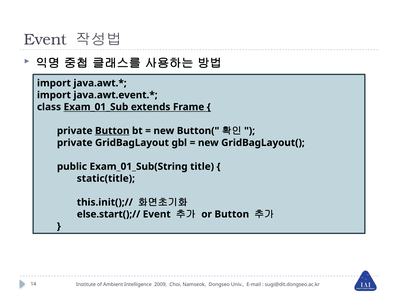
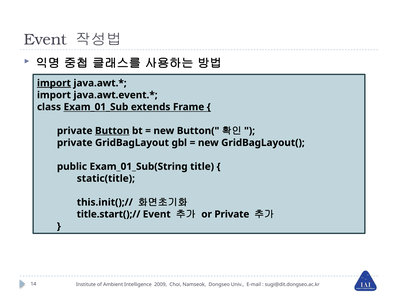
import underline: none -> present (54, 83)
else.start();//: else.start();// -> title.start();// (109, 215)
or Button: Button -> Private (232, 215)
